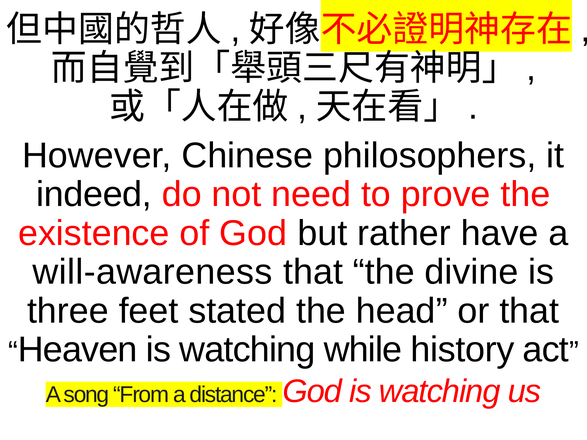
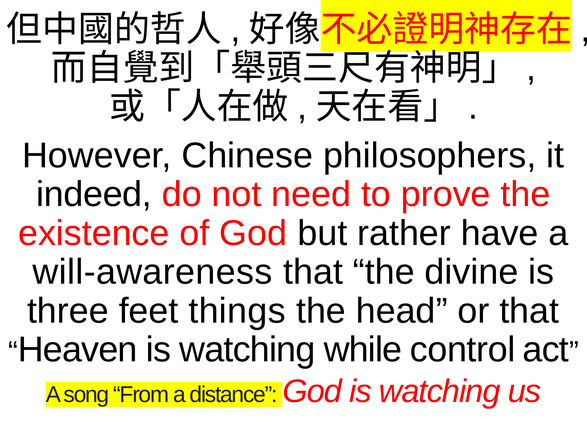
stated: stated -> things (237, 311)
history: history -> control (463, 350)
